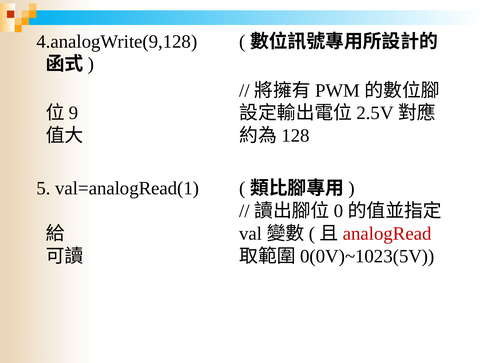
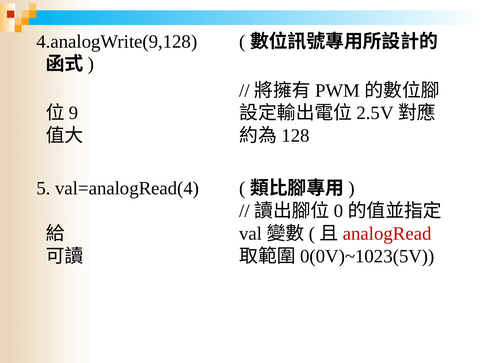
val=analogRead(1: val=analogRead(1 -> val=analogRead(4 (127, 188)
